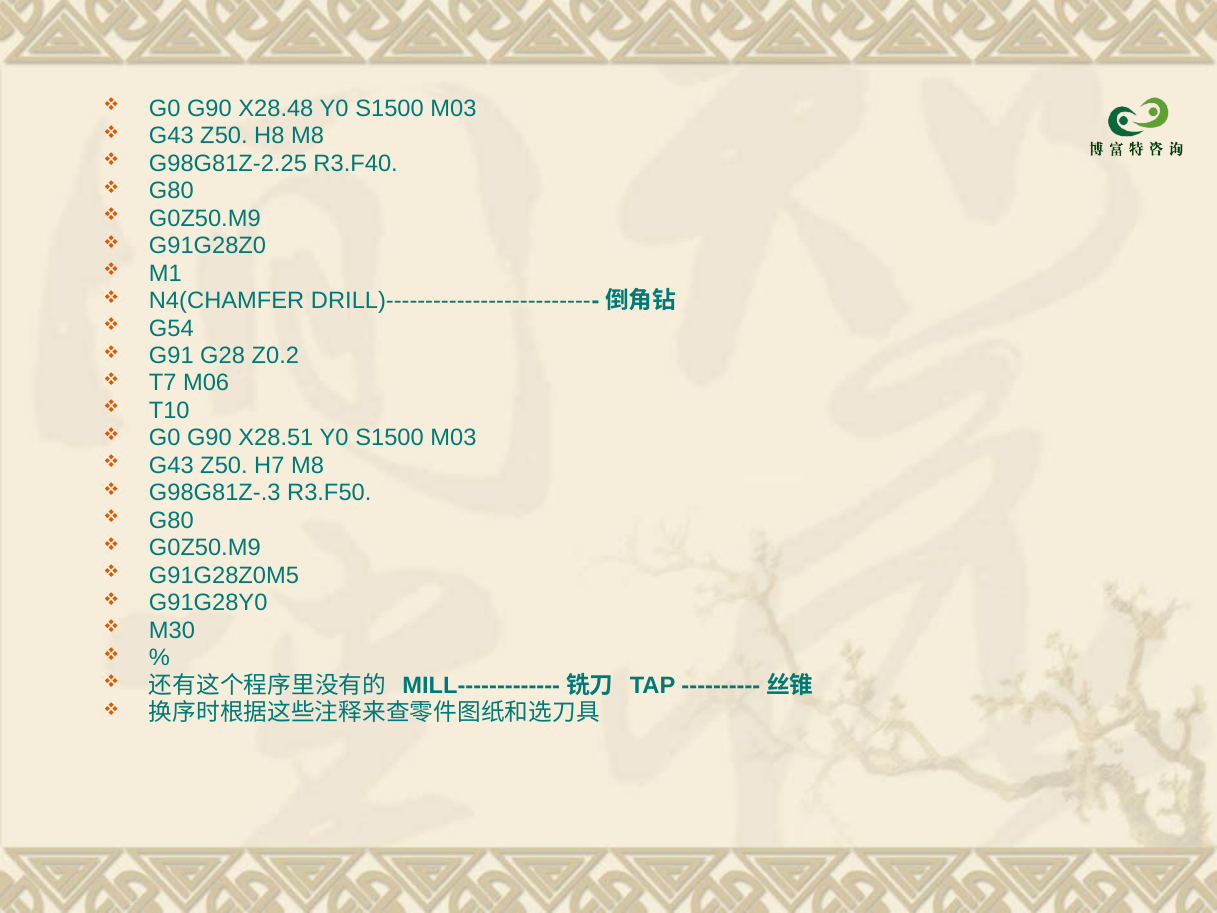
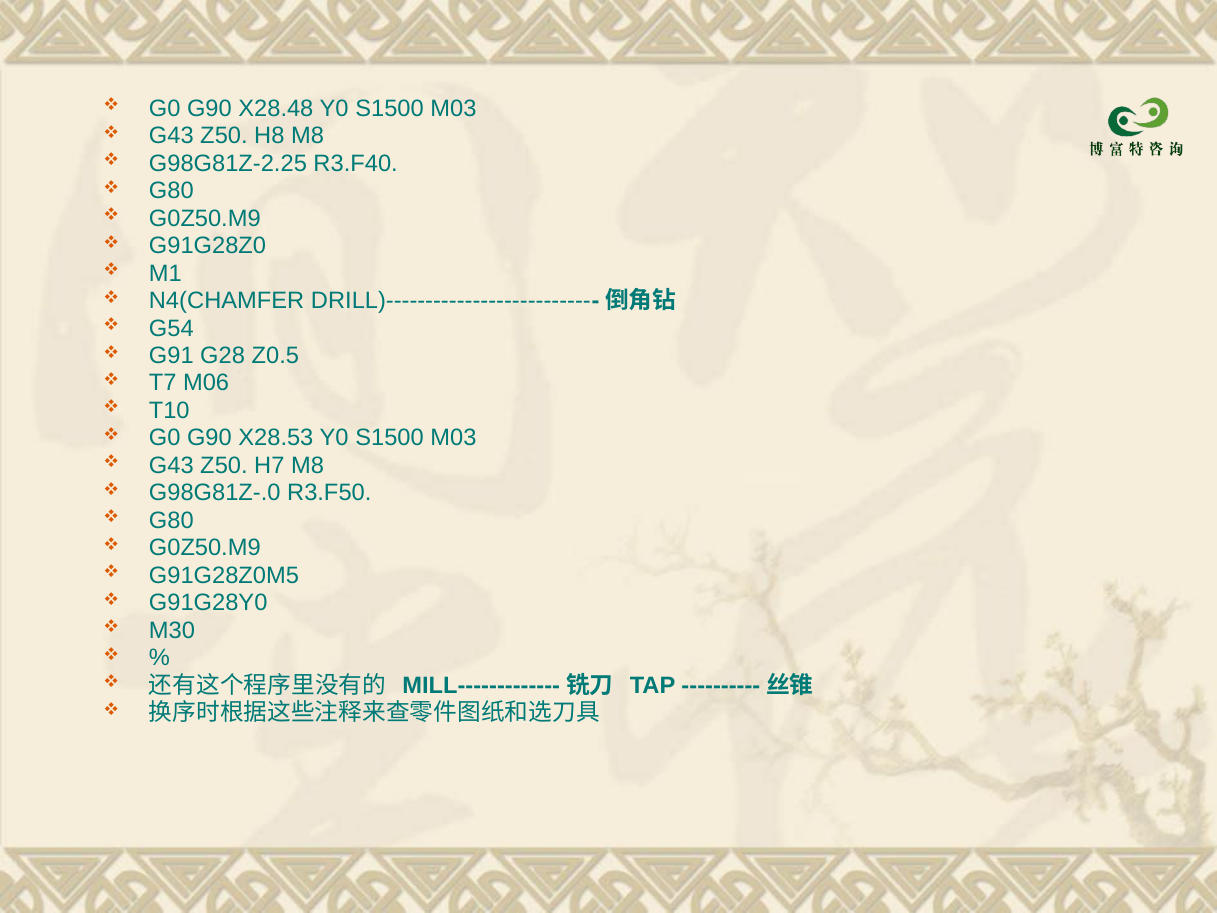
Z0.2: Z0.2 -> Z0.5 (275, 356)
X28.51: X28.51 -> X28.53 (276, 438)
G98G81Z-.3: G98G81Z-.3 -> G98G81Z-.0 (215, 493)
